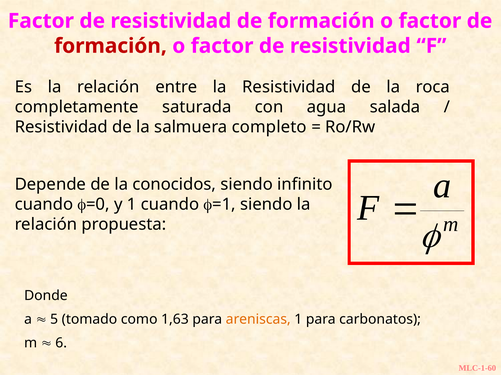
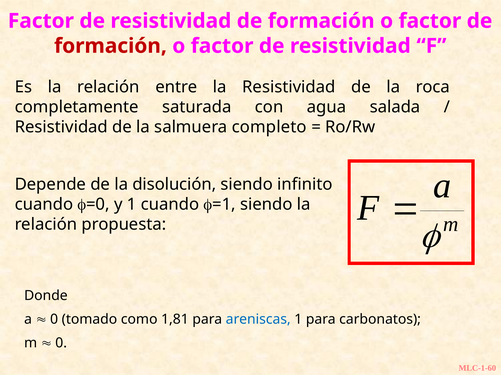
conocidos: conocidos -> disolución (174, 185)
5: 5 -> 0 (54, 320)
1,63: 1,63 -> 1,81 (175, 320)
areniscas colour: orange -> blue (258, 320)
6: 6 -> 0 (61, 344)
